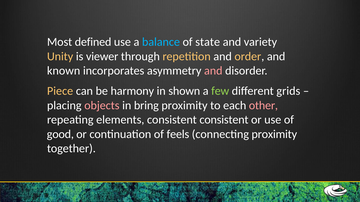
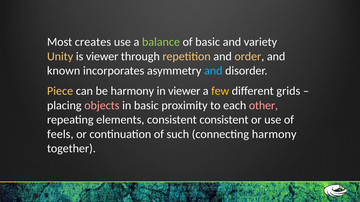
defined: defined -> creates (93, 42)
balance colour: light blue -> light green (161, 42)
of state: state -> basic (208, 42)
and colour: pink -> light blue (213, 71)
in shown: shown -> viewer (184, 91)
few colour: light green -> yellow (220, 91)
in bring: bring -> basic (146, 106)
good: good -> feels (60, 134)
feels: feels -> such (178, 134)
connecting proximity: proximity -> harmony (274, 134)
